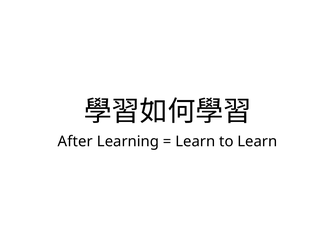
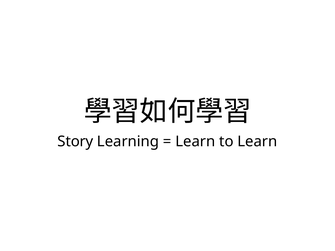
After: After -> Story (75, 142)
